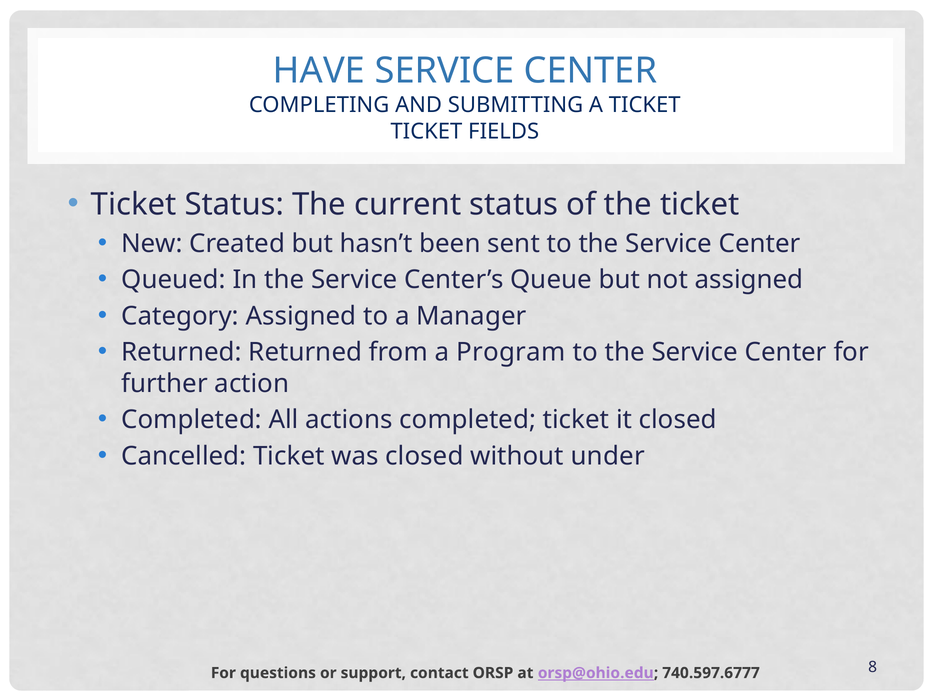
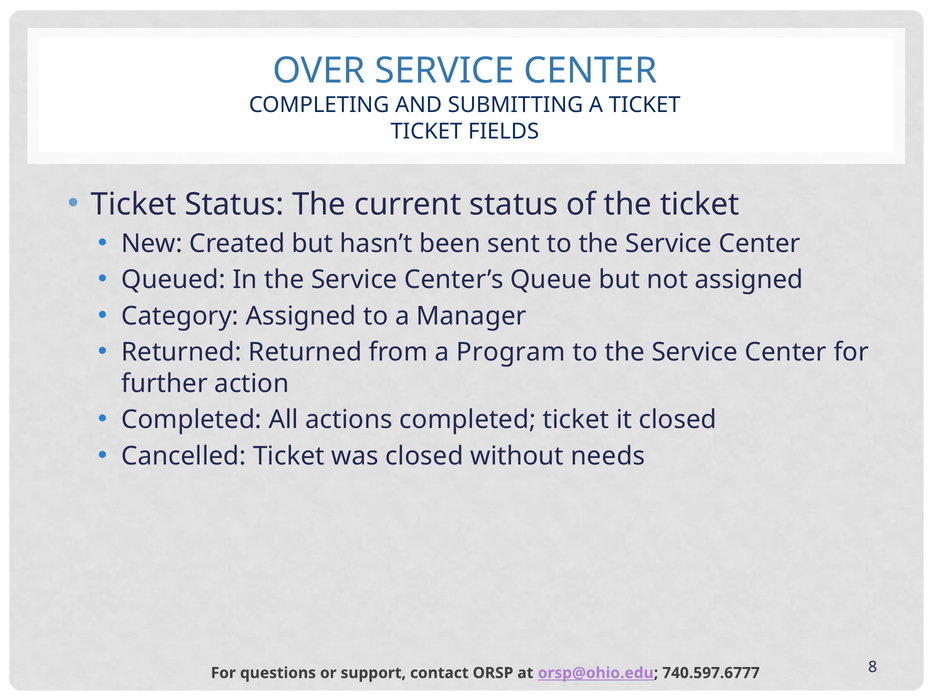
HAVE: HAVE -> OVER (319, 71)
under: under -> needs (608, 456)
